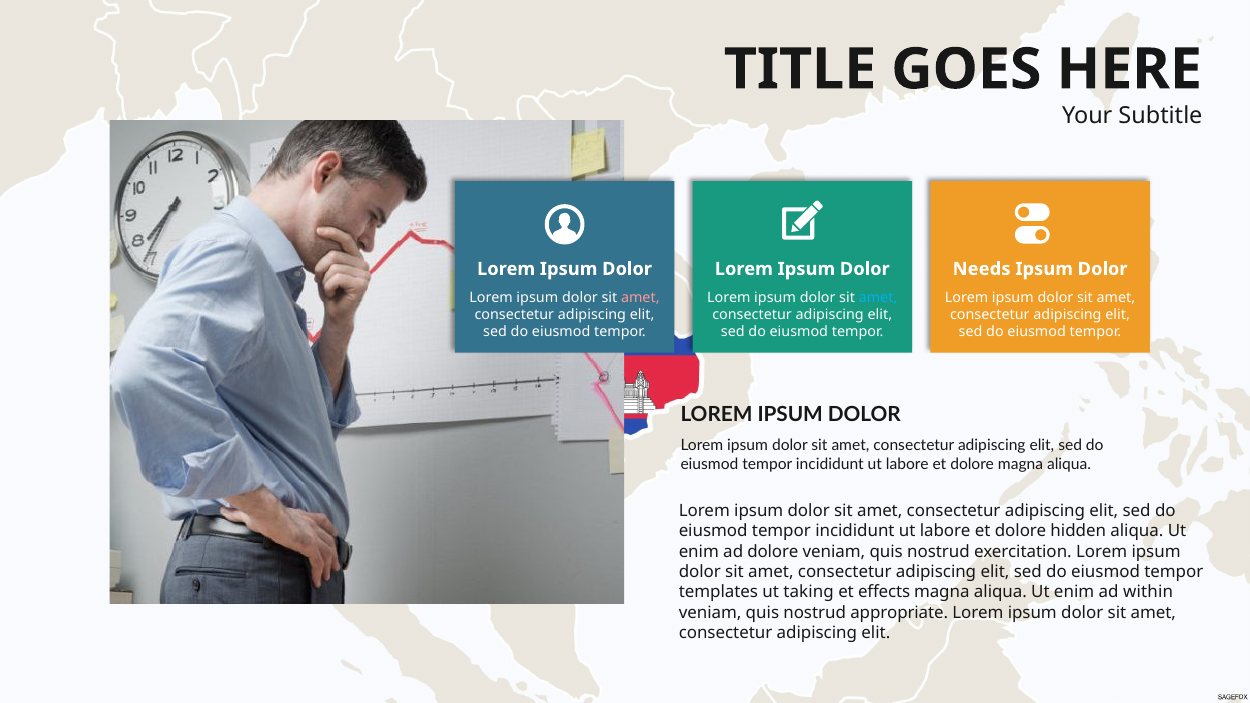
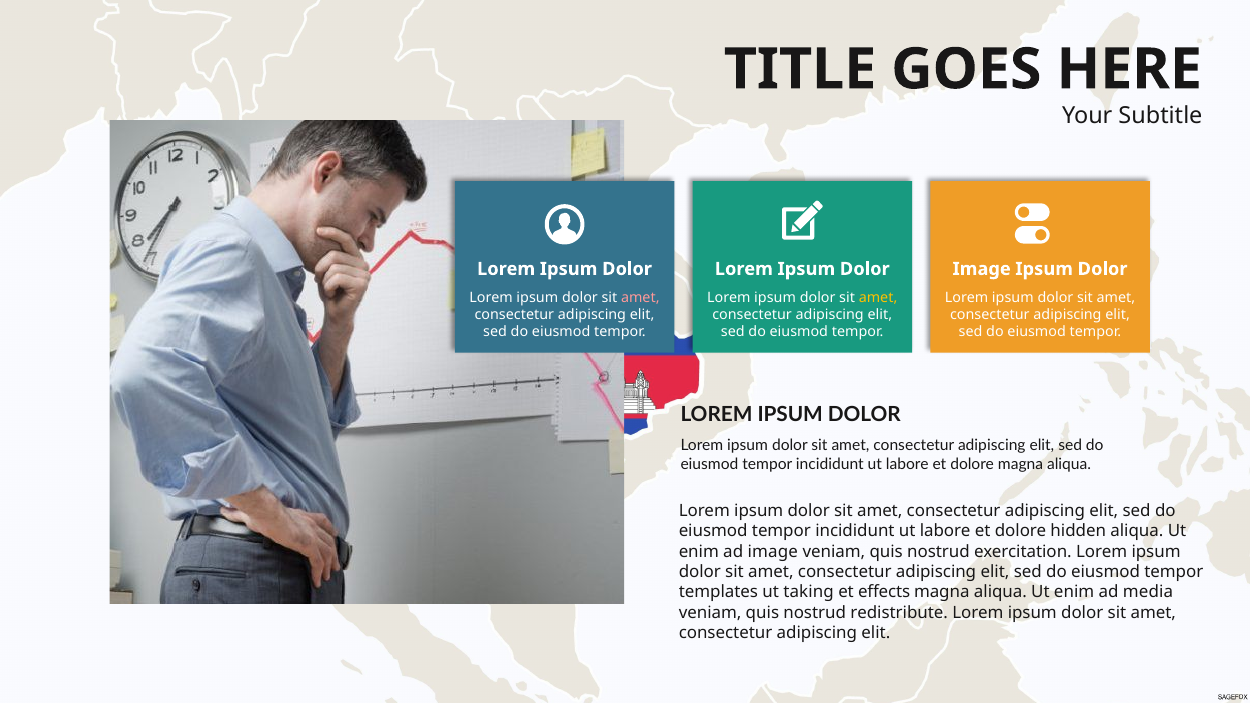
Needs: Needs -> Image (982, 269)
amet colour: light blue -> yellow (878, 298)
ad dolore: dolore -> image (773, 552)
within: within -> media (1148, 592)
appropriate: appropriate -> redistribute (899, 613)
